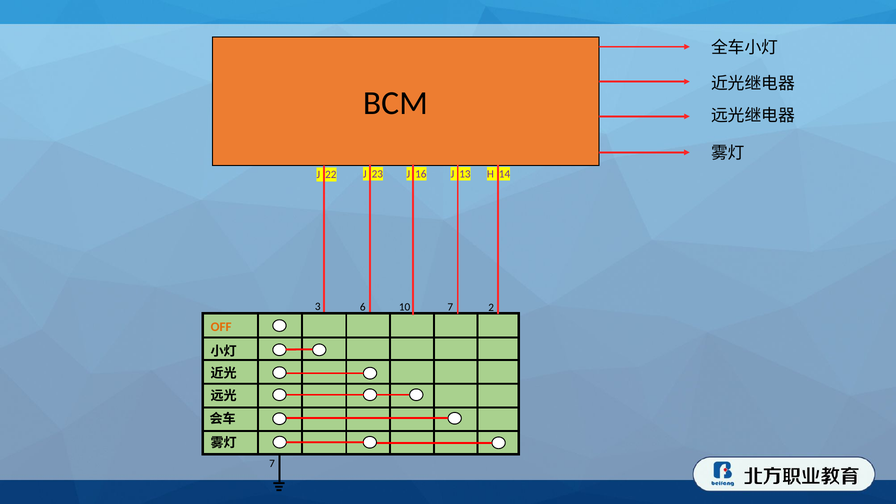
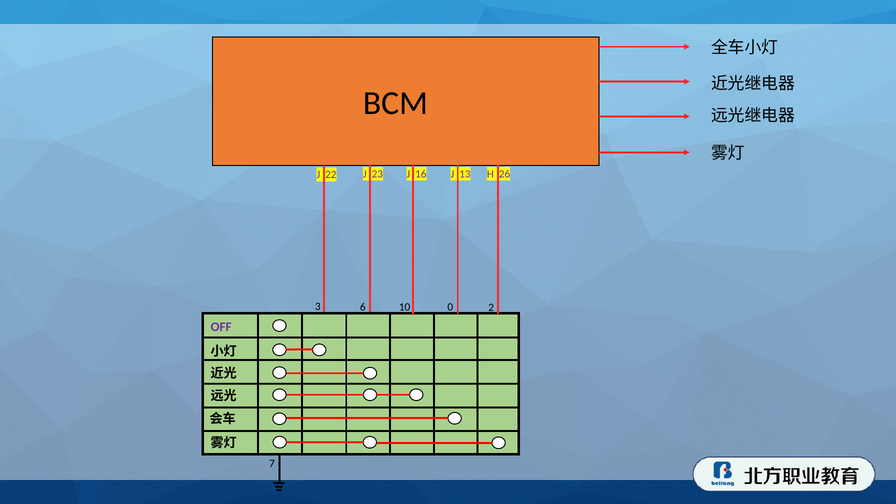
14: 14 -> 26 (505, 174)
3 7: 7 -> 0 (450, 307)
OFF colour: orange -> purple (221, 327)
